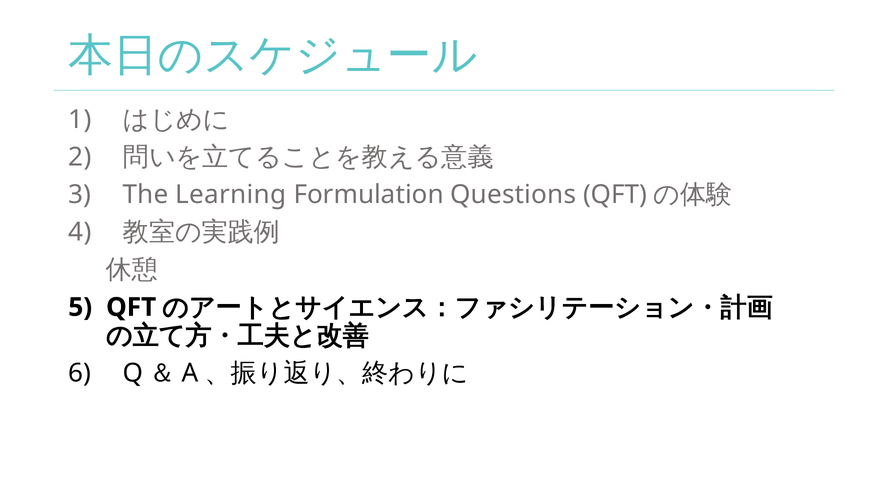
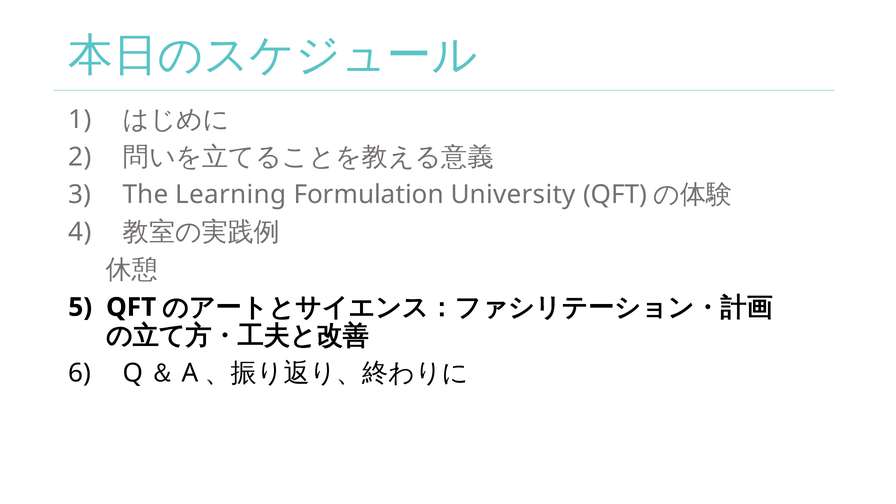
Questions: Questions -> University (513, 195)
